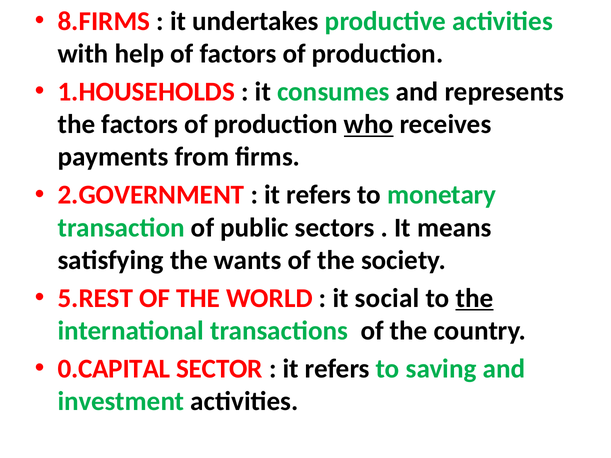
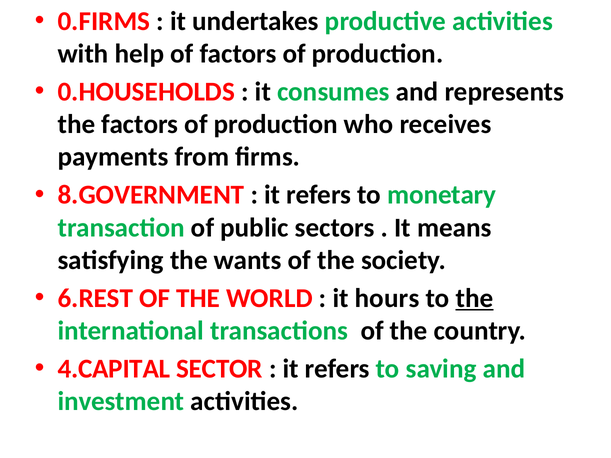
8.FIRMS: 8.FIRMS -> 0.FIRMS (104, 21)
1.HOUSEHOLDS: 1.HOUSEHOLDS -> 0.HOUSEHOLDS (146, 92)
who underline: present -> none (369, 124)
2.GOVERNMENT: 2.GOVERNMENT -> 8.GOVERNMENT (151, 195)
5.REST: 5.REST -> 6.REST (95, 298)
social: social -> hours (387, 298)
0.CAPITAL: 0.CAPITAL -> 4.CAPITAL (114, 369)
